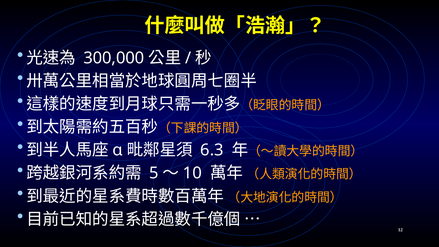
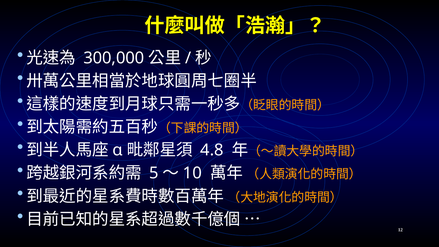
6.3: 6.3 -> 4.8 (212, 150)
